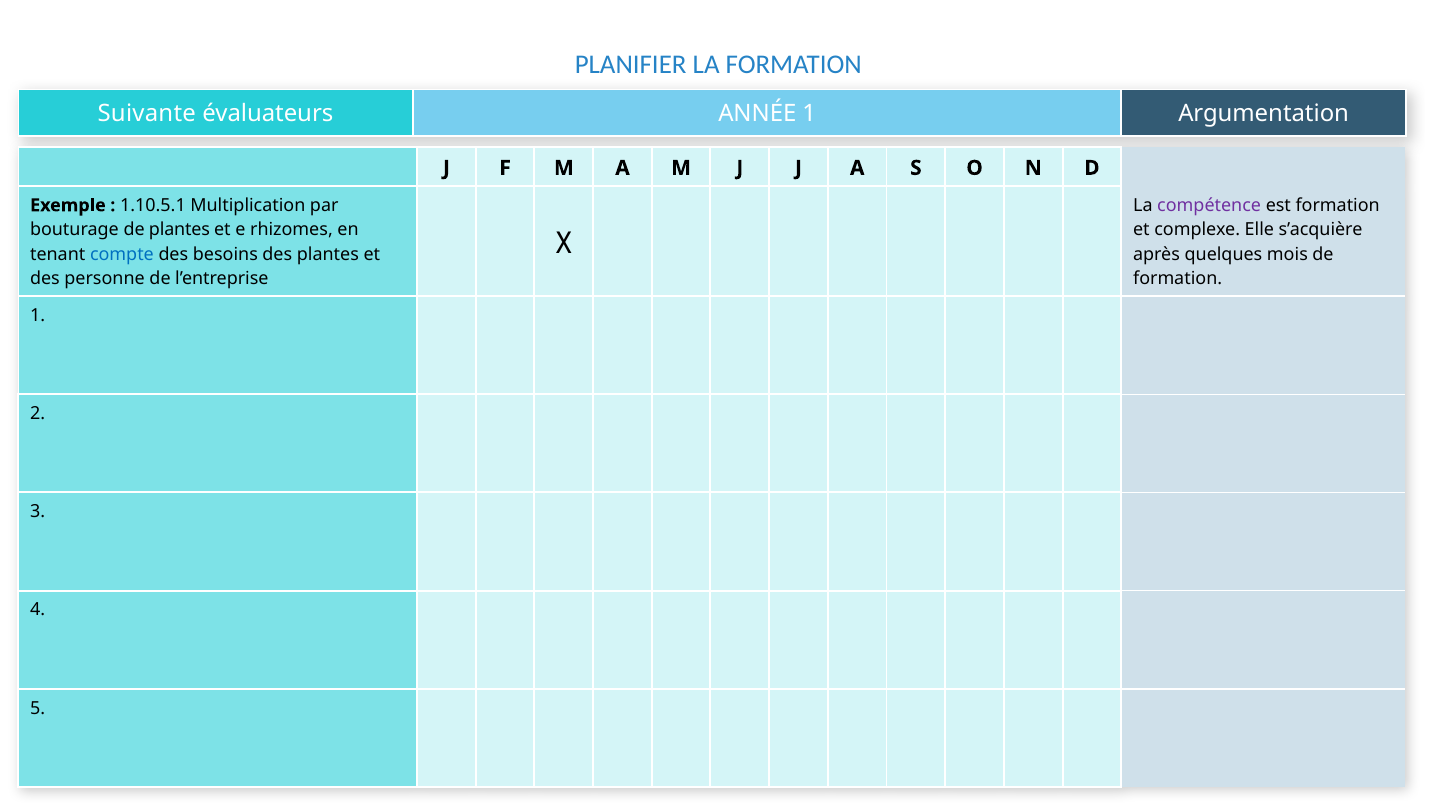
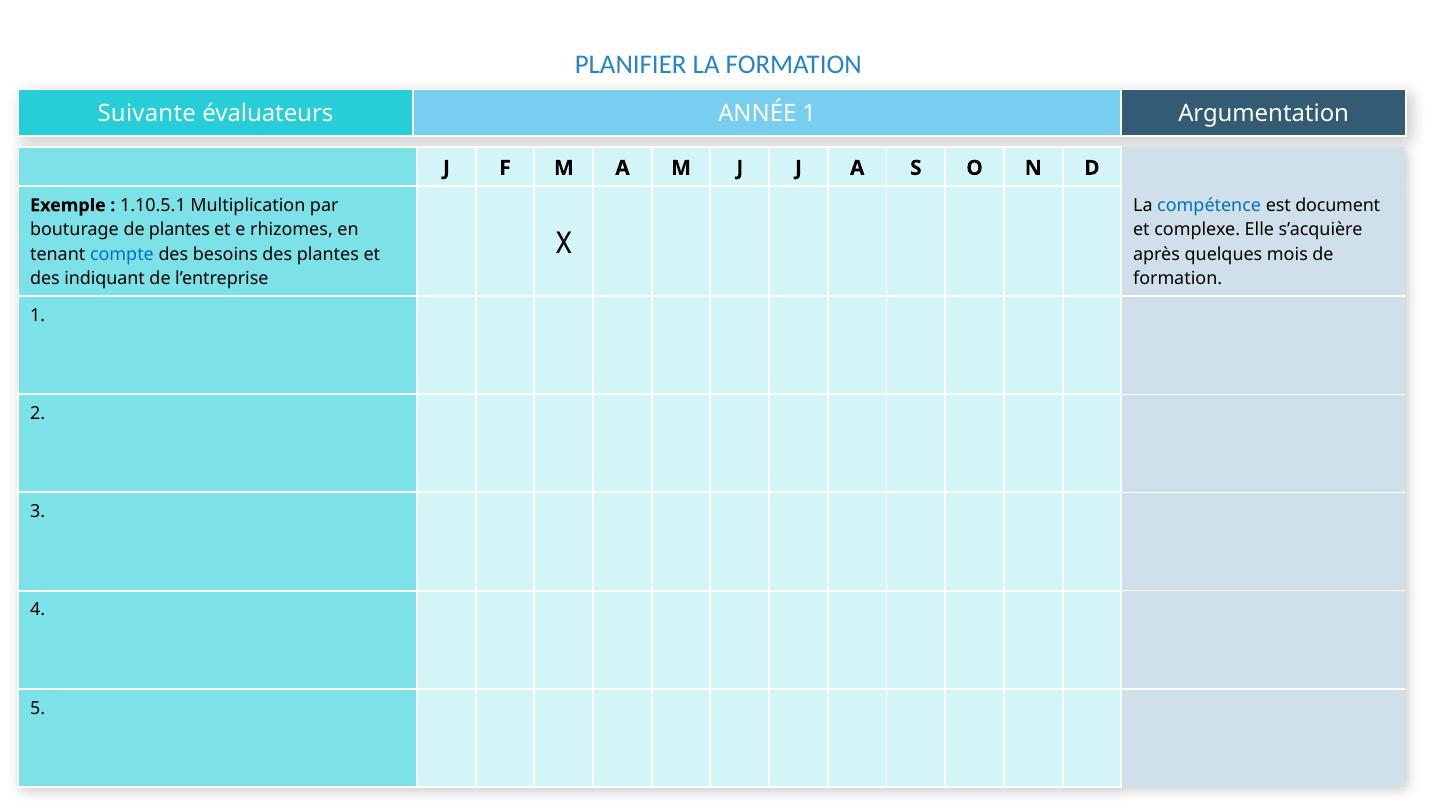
compétence colour: purple -> blue (1209, 205)
est formation: formation -> document (1338, 205)
personne: personne -> indiquant (105, 278)
